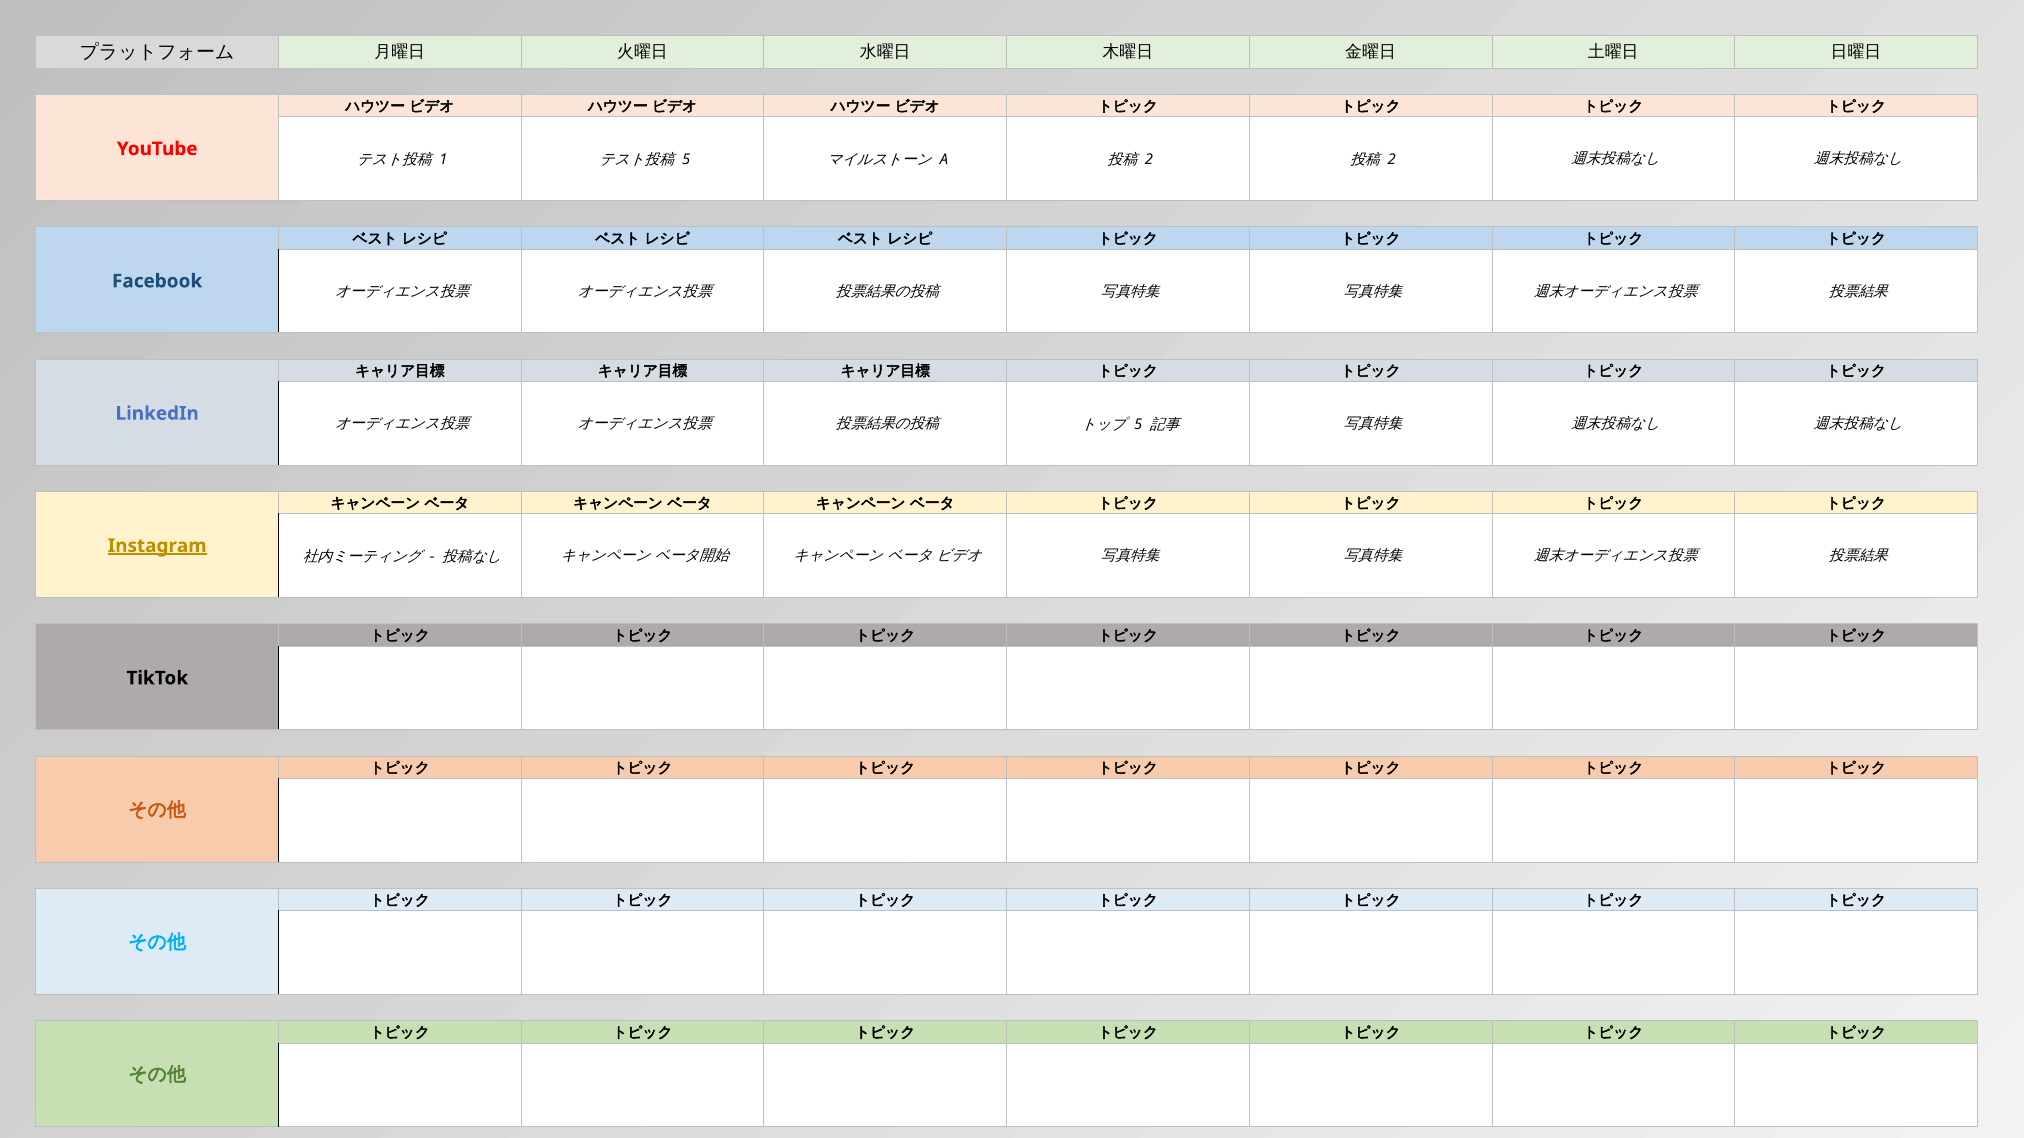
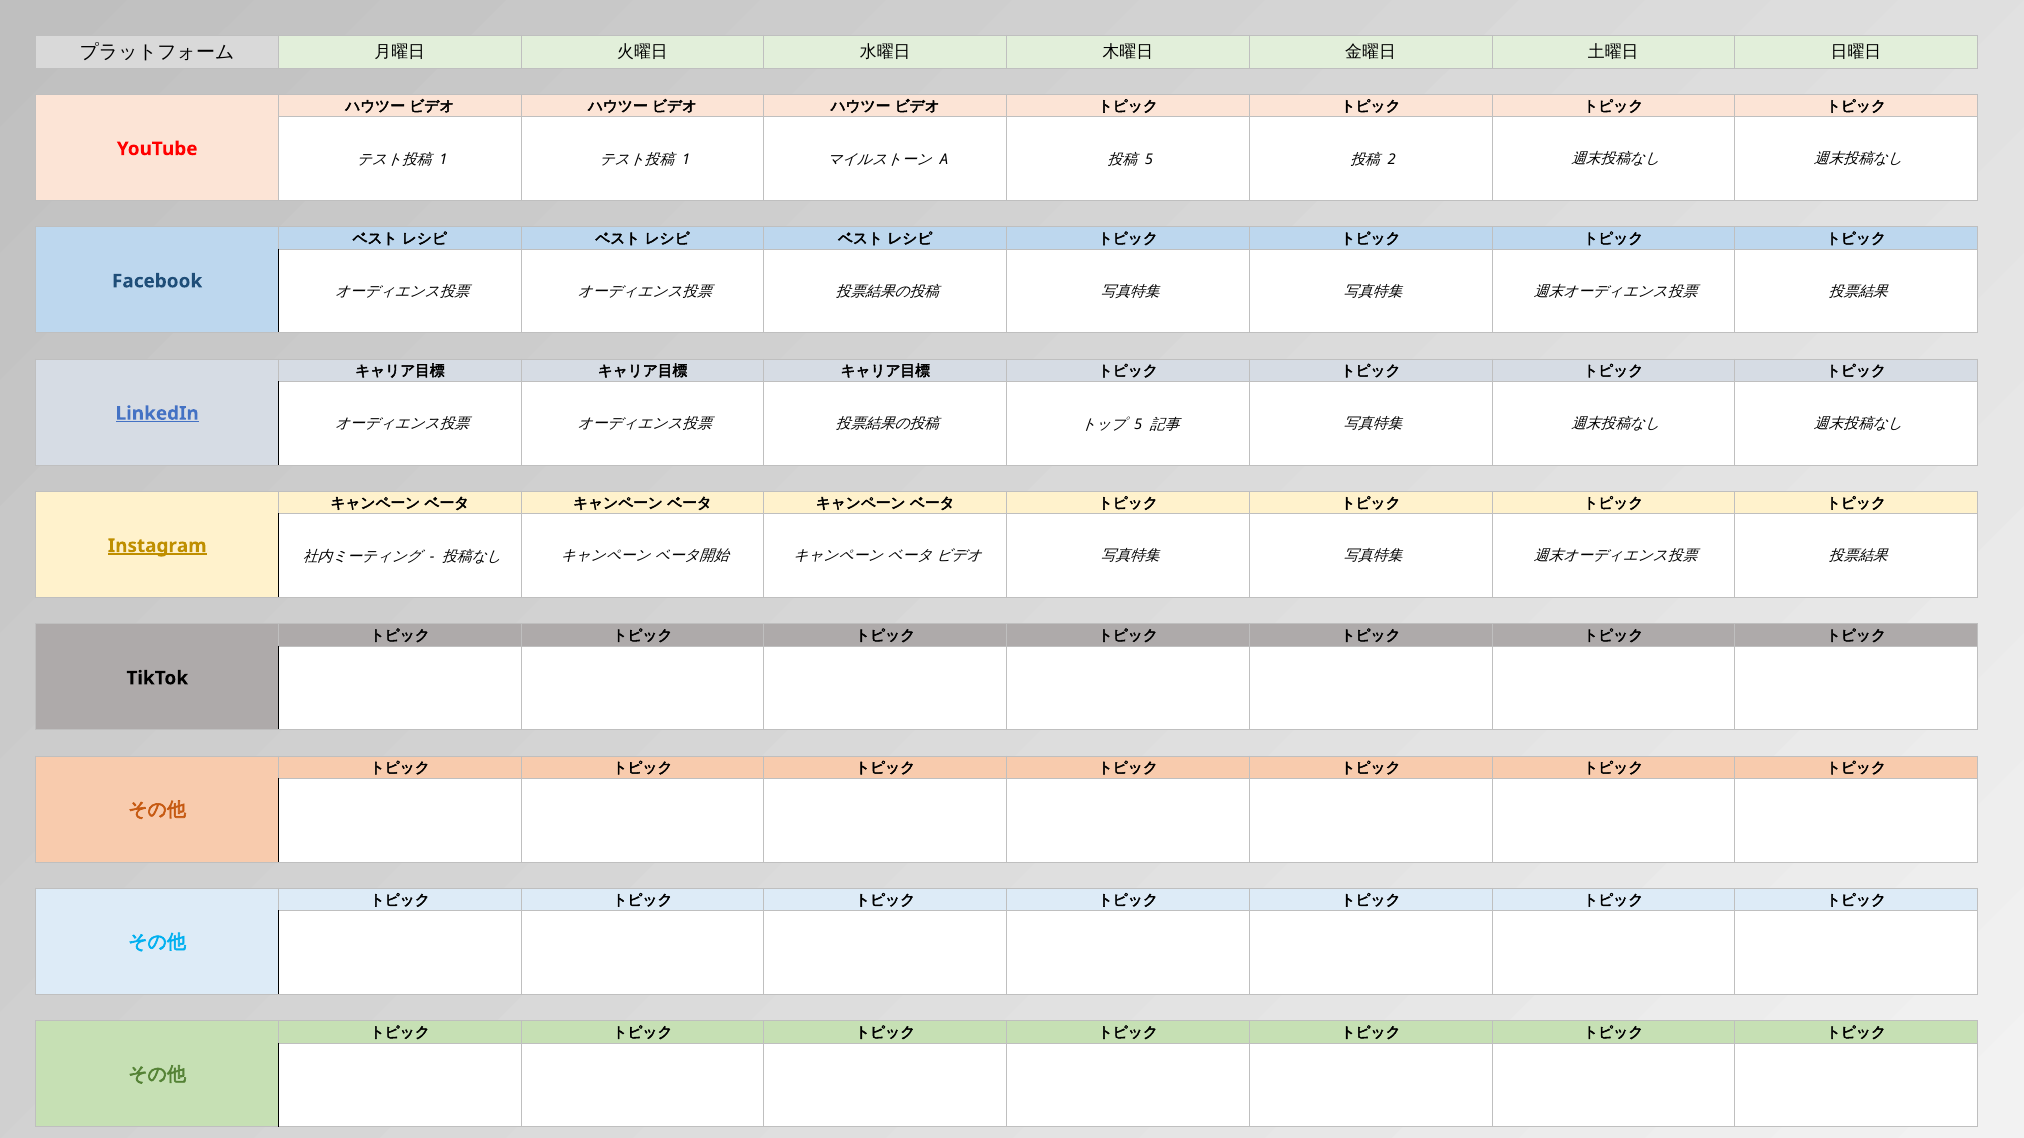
5: 5 -> 1 (686, 160)
2: 2 -> 5 (1149, 160)
LinkedIn underline: none -> present (157, 414)
